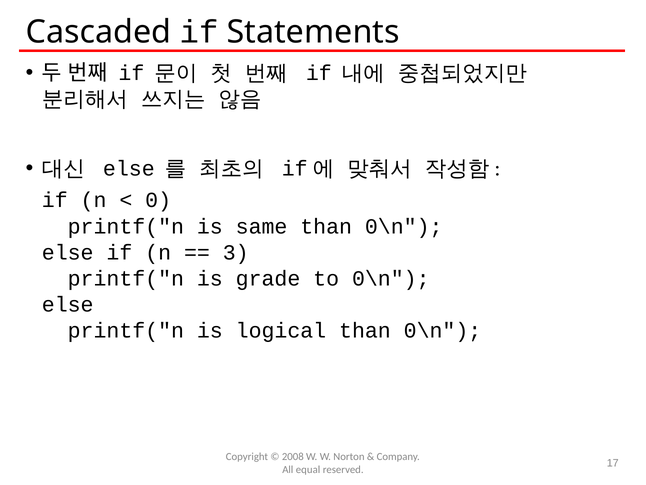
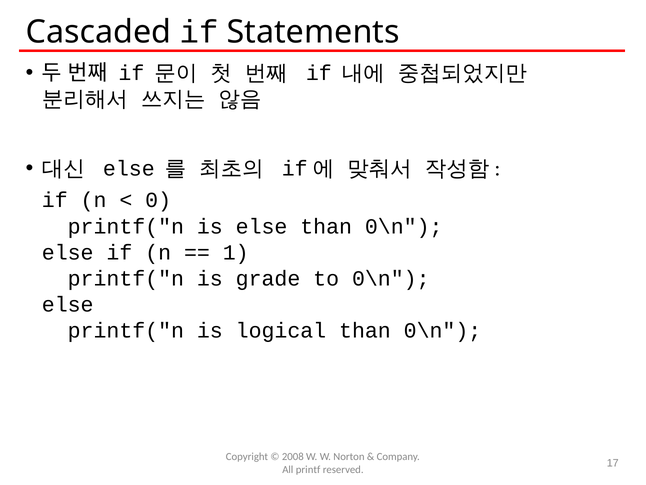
is same: same -> else (262, 226)
3: 3 -> 1 (236, 252)
equal: equal -> printf (308, 469)
